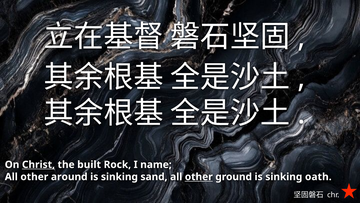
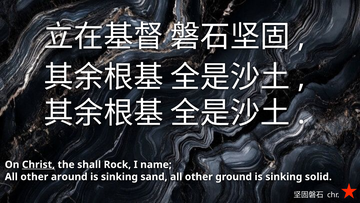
built: built -> shall (89, 164)
other underline: present -> none (199, 176)
oath: oath -> solid (318, 176)
